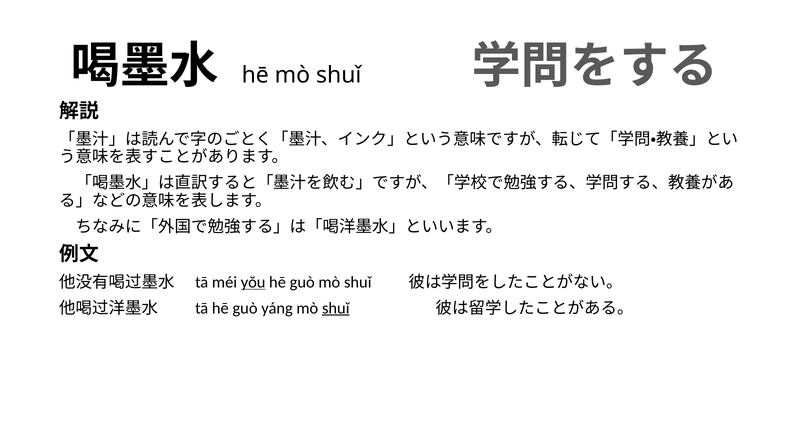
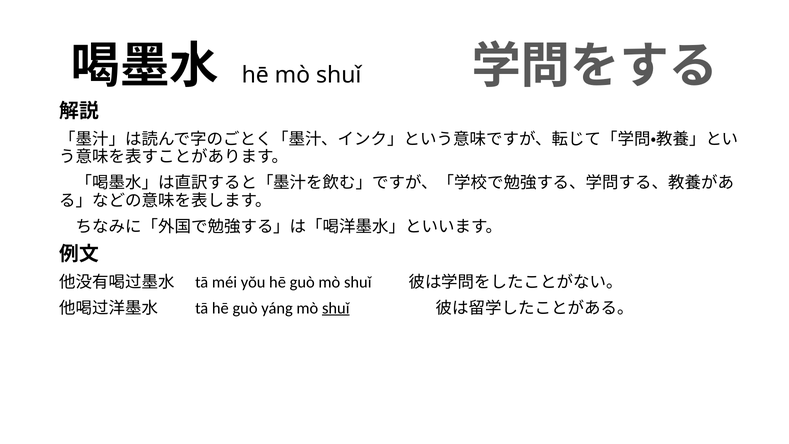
yŏu underline: present -> none (253, 282)
